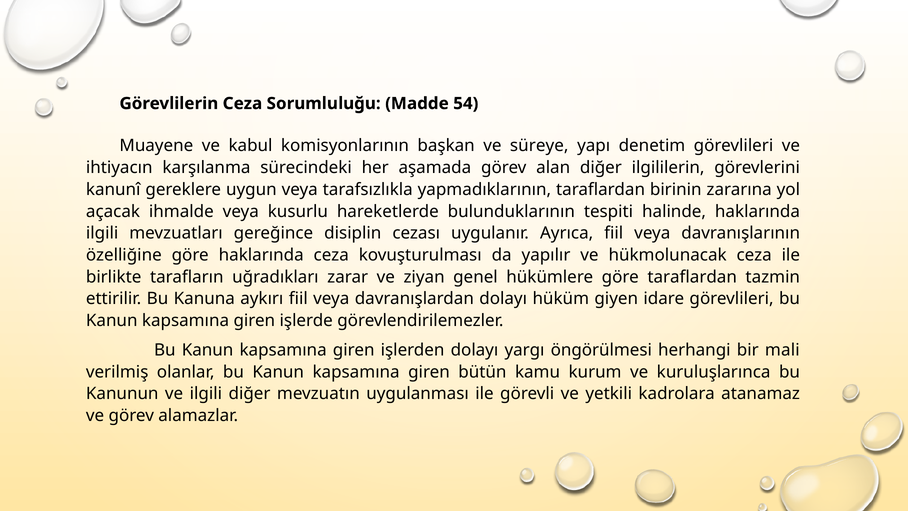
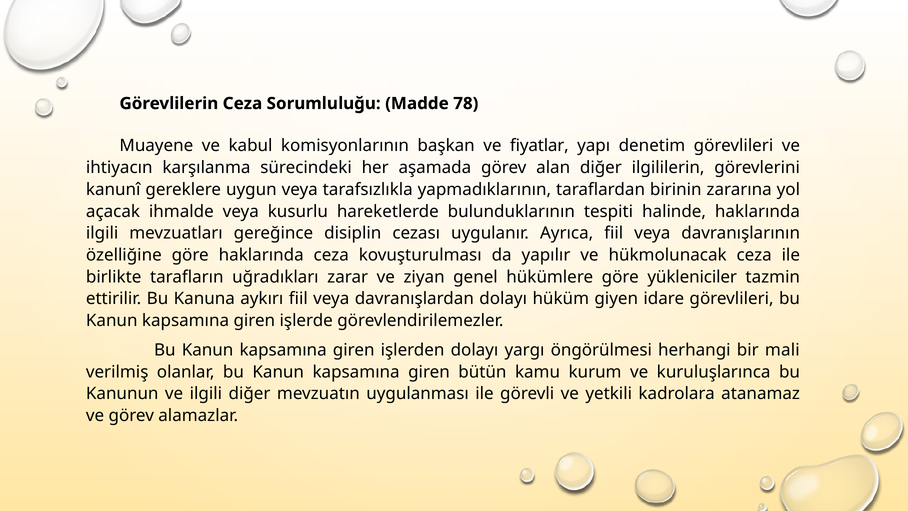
54: 54 -> 78 (466, 103)
süreye: süreye -> fiyatlar (539, 146)
göre taraflardan: taraflardan -> yükleniciler (692, 277)
